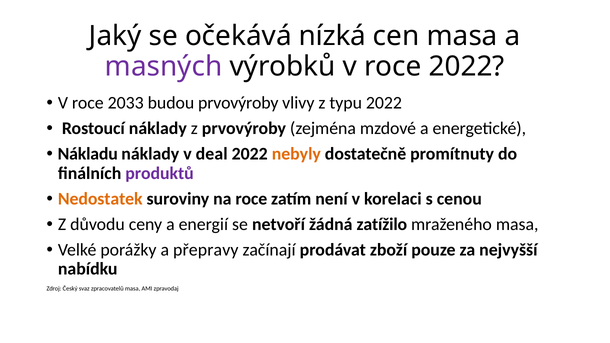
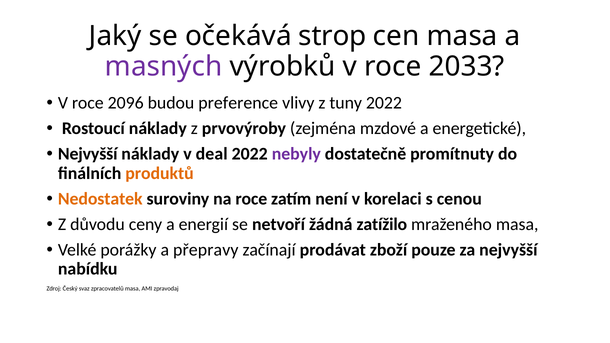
nízká: nízká -> strop (332, 36)
roce 2022: 2022 -> 2033 (467, 66)
2033: 2033 -> 2096 (126, 103)
budou prvovýroby: prvovýroby -> preference (238, 103)
typu: typu -> tuny (346, 103)
Nákladu: Nákladu -> Nejvyšší (88, 154)
nebyly colour: orange -> purple (296, 154)
produktů colour: purple -> orange (159, 173)
